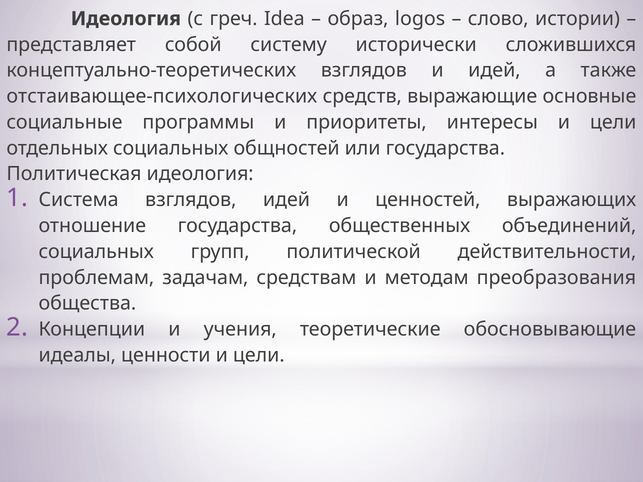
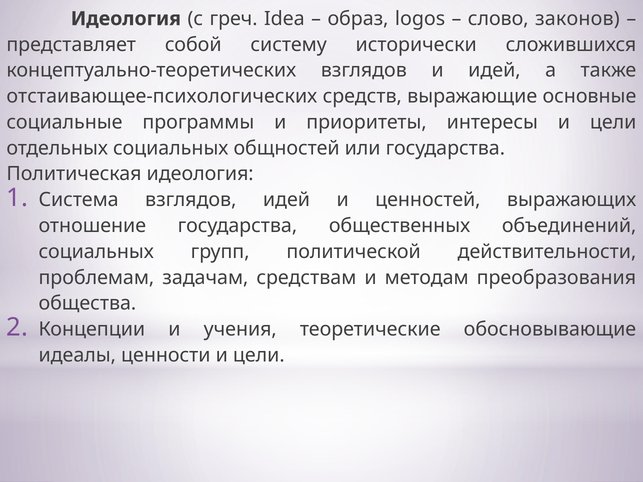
истории: истории -> законов (577, 19)
